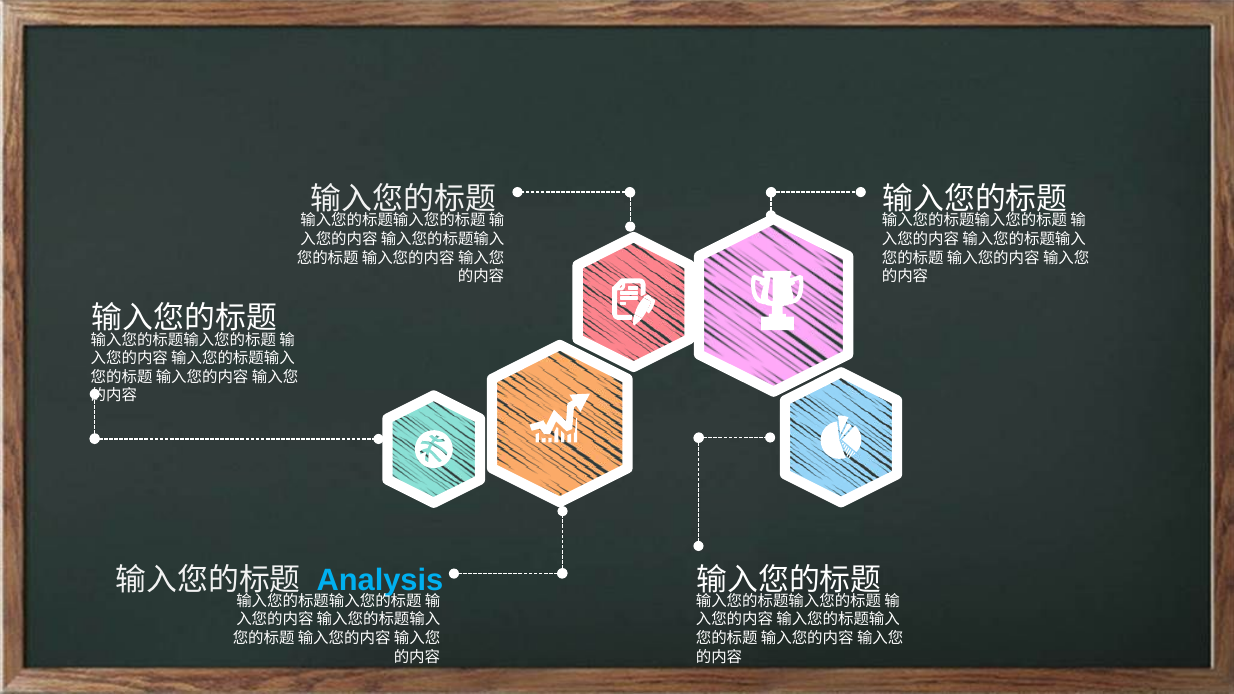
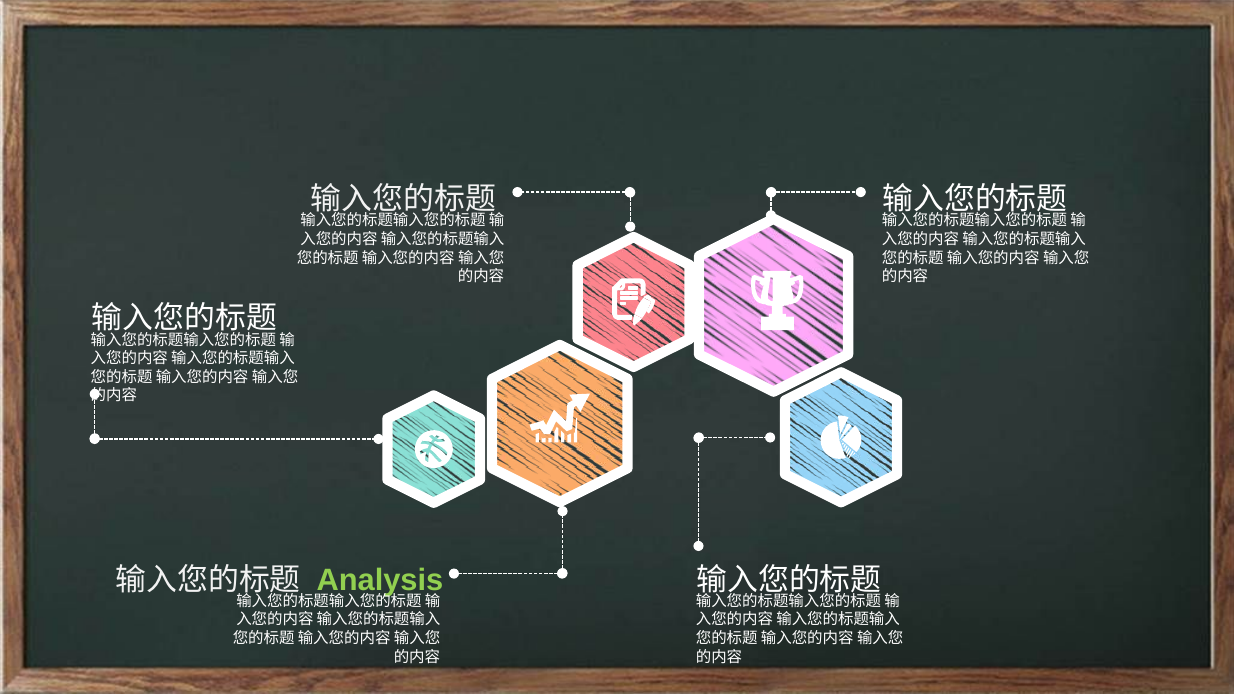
Analysis colour: light blue -> light green (380, 580)
